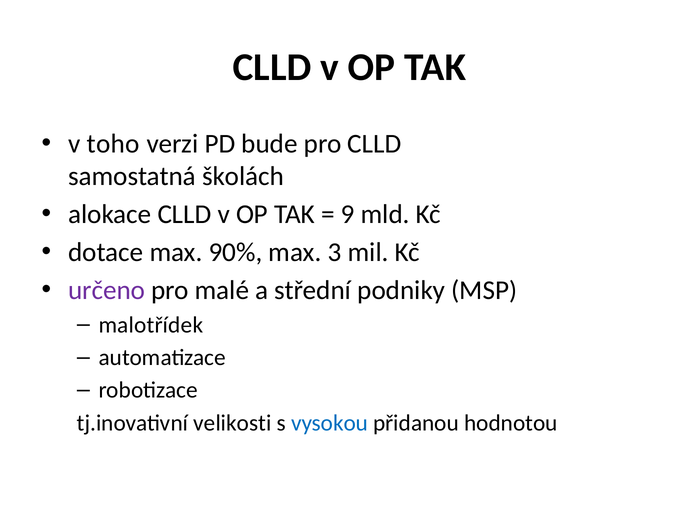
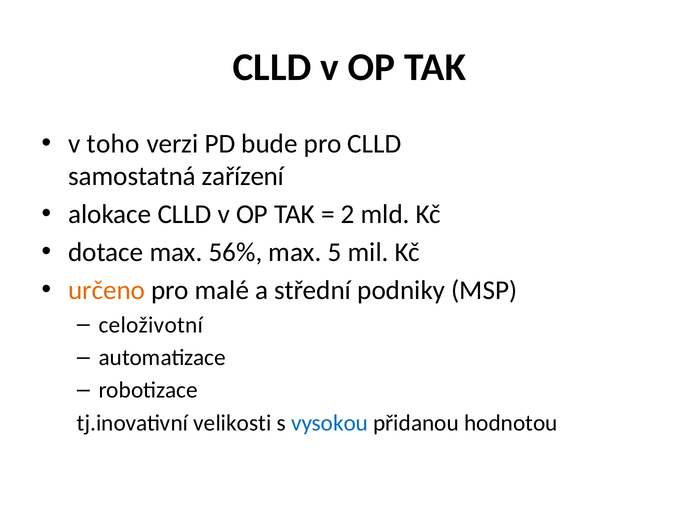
školách: školách -> zařízení (243, 177)
9: 9 -> 2 (348, 215)
90%: 90% -> 56% (236, 253)
3: 3 -> 5 (335, 253)
určeno colour: purple -> orange (107, 291)
malotřídek: malotřídek -> celoživotní (151, 325)
